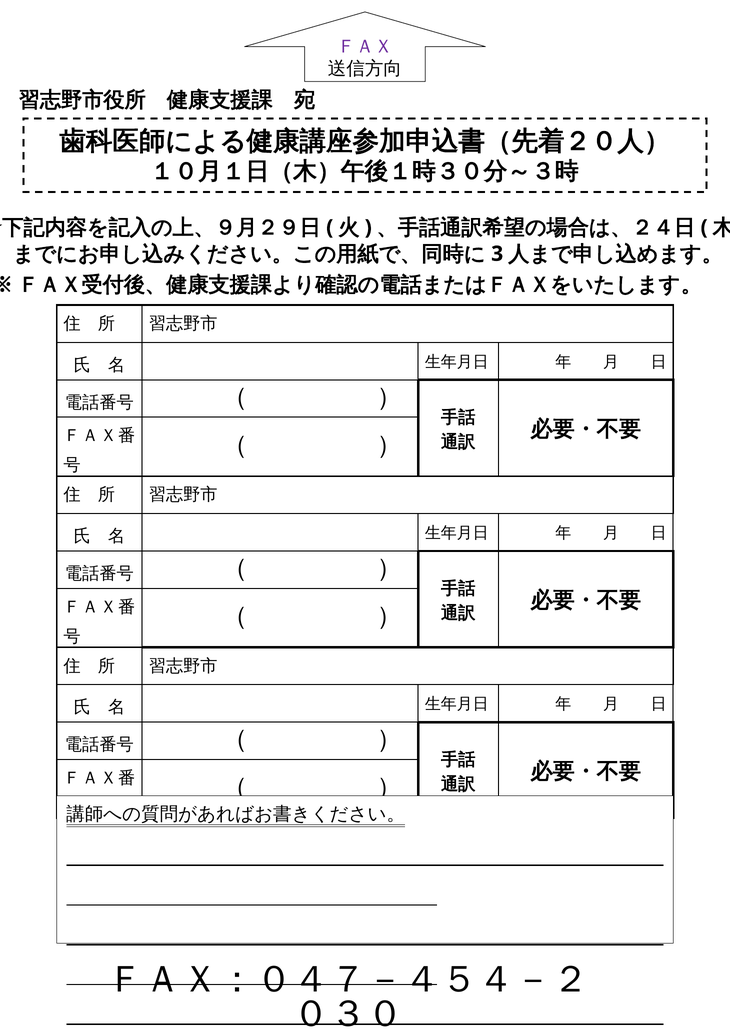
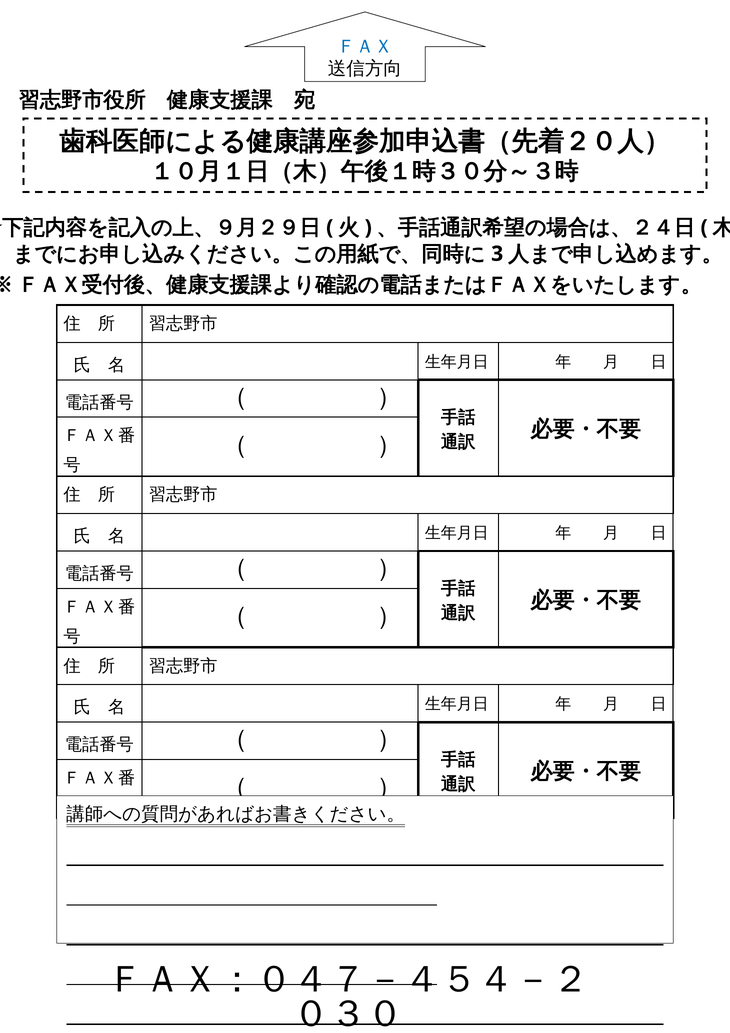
ＦＡＸ colour: purple -> blue (365, 46)
